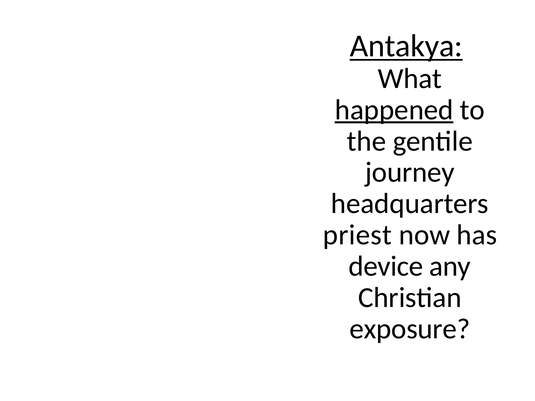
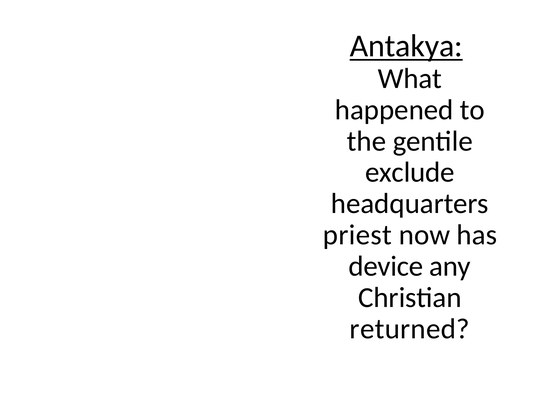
happened underline: present -> none (394, 110)
journey: journey -> exclude (410, 173)
exposure: exposure -> returned (410, 329)
